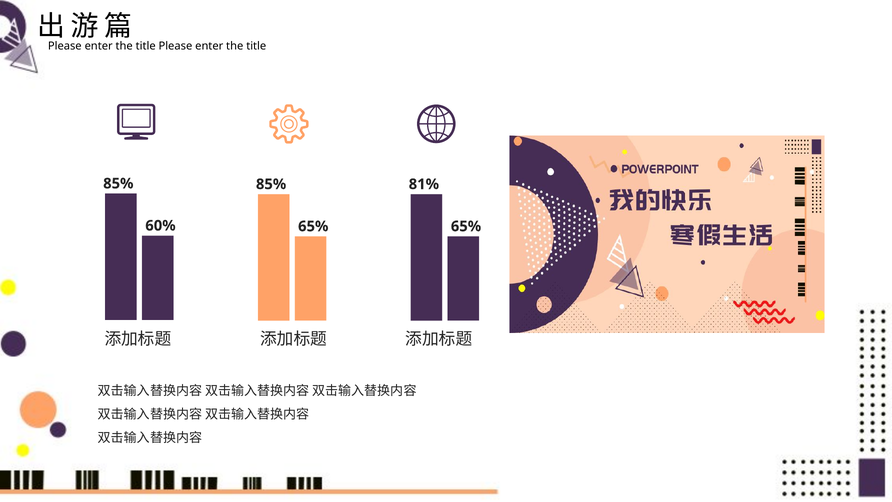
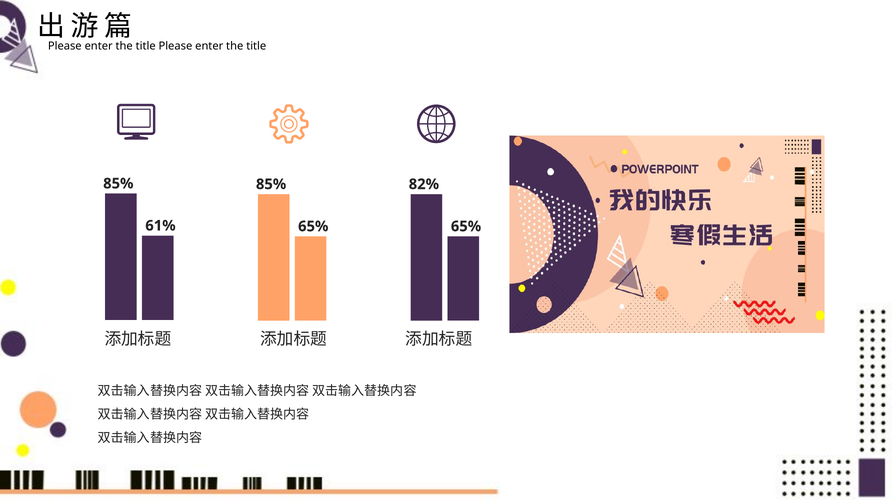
81%: 81% -> 82% (424, 184)
60%: 60% -> 61% (160, 226)
